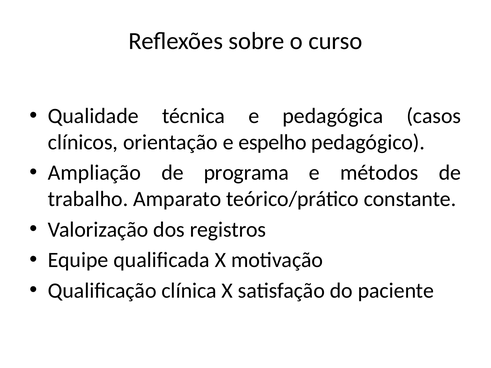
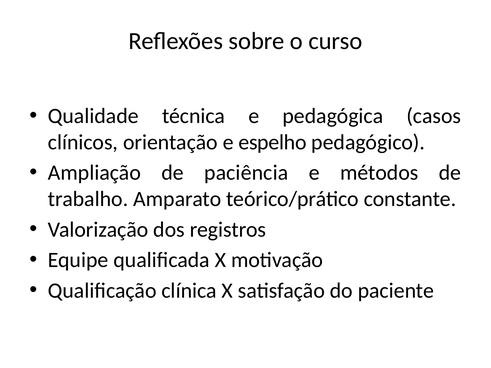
programa: programa -> paciência (246, 173)
